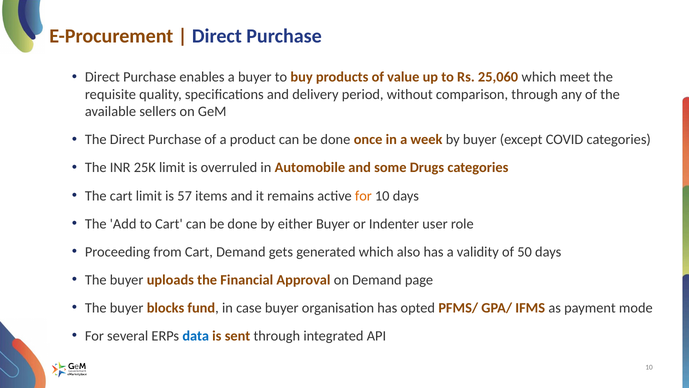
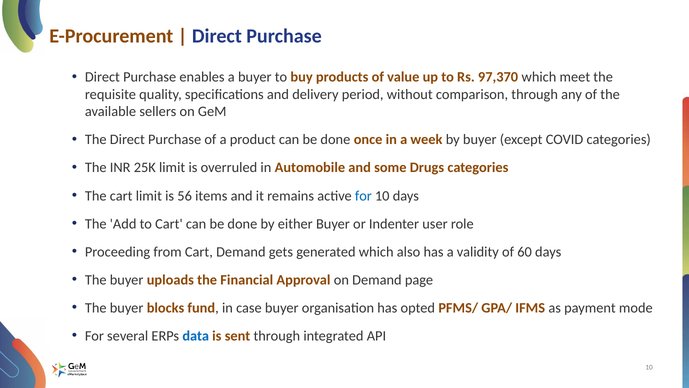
25,060: 25,060 -> 97,370 (498, 77)
57: 57 -> 56 (185, 196)
for colour: orange -> blue (363, 196)
50: 50 -> 60 (525, 252)
